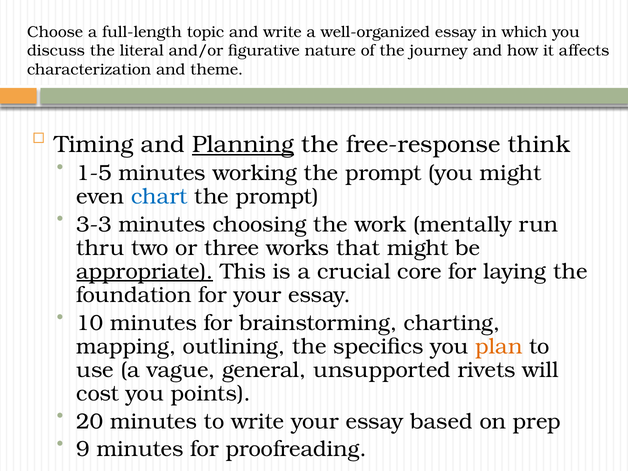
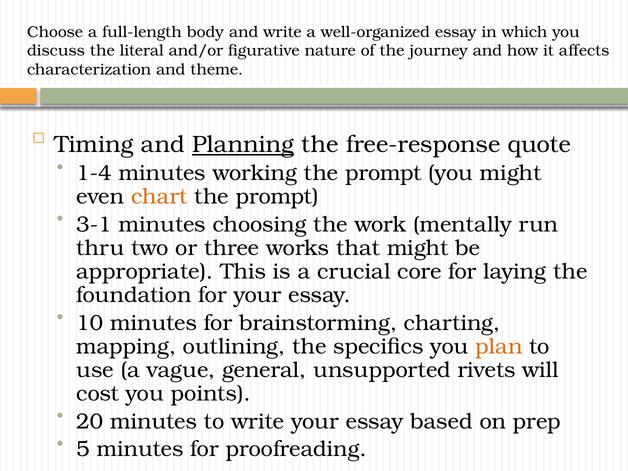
topic: topic -> body (205, 32)
think: think -> quote (539, 144)
1-5: 1-5 -> 1-4 (94, 173)
chart colour: blue -> orange (159, 197)
3-3: 3-3 -> 3-1 (94, 224)
appropriate underline: present -> none (145, 272)
9: 9 -> 5 (83, 449)
